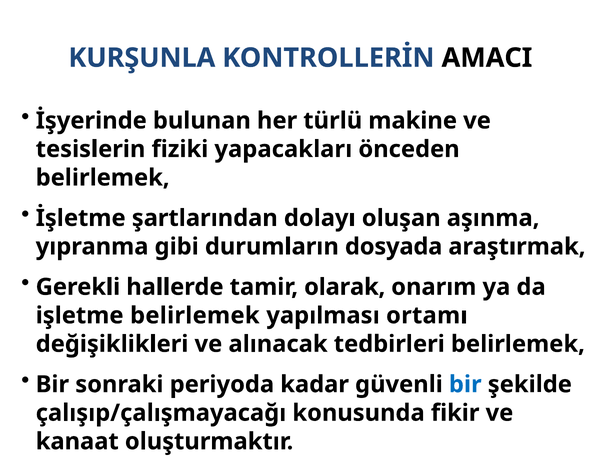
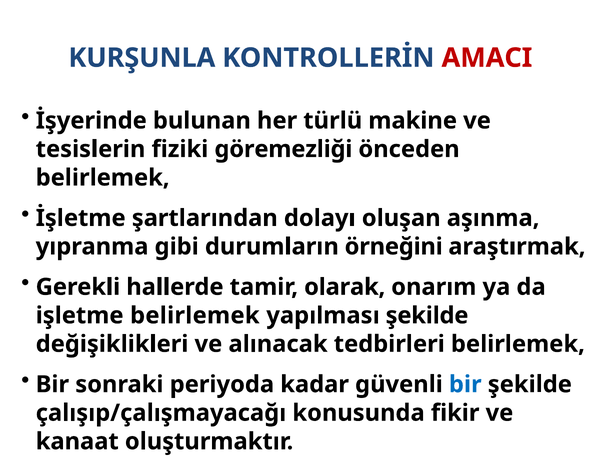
AMACI colour: black -> red (487, 58)
yapacakları: yapacakları -> göremezliği (283, 149)
dosyada: dosyada -> örneğini (394, 247)
yapılması ortamı: ortamı -> şekilde (427, 316)
